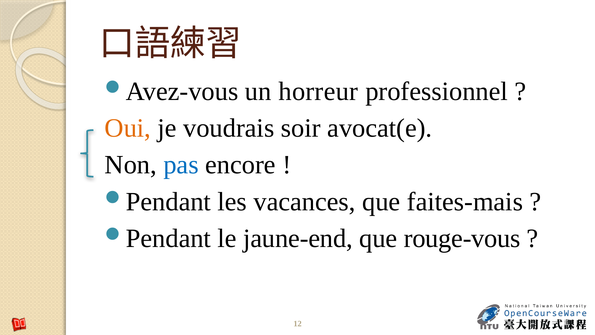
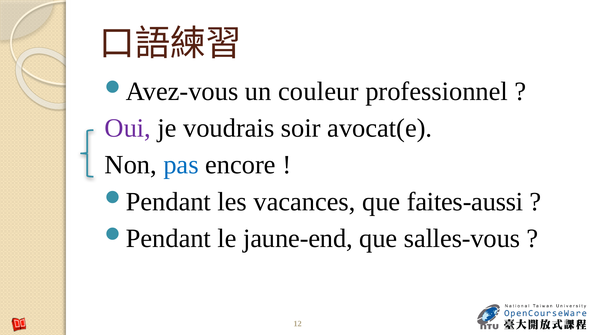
horreur: horreur -> couleur (318, 91)
Oui colour: orange -> purple (128, 128)
faites-mais: faites-mais -> faites-aussi (465, 202)
rouge-vous: rouge-vous -> salles-vous (462, 238)
